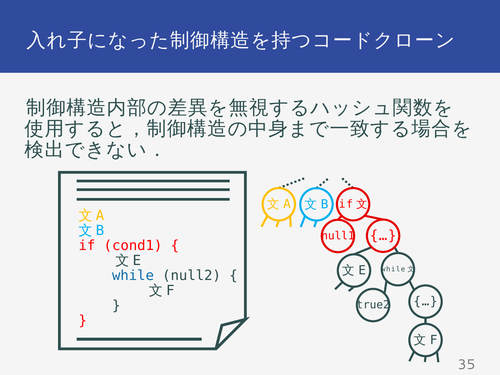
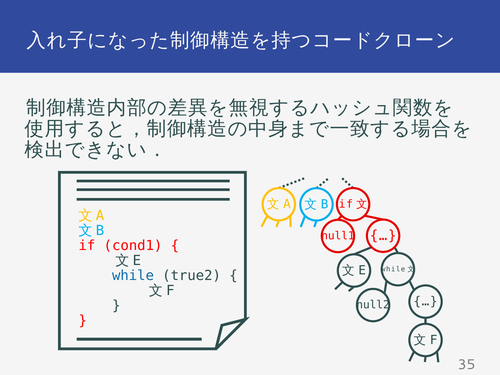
null2: null2 -> true2 (192, 276)
true2: true2 -> null2 (373, 305)
